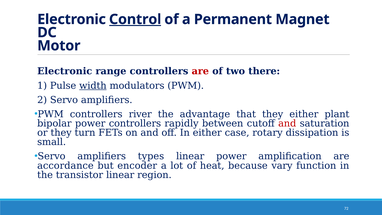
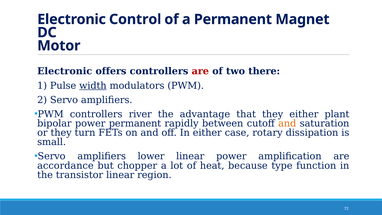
Control underline: present -> none (135, 19)
range: range -> offers (111, 71)
power controllers: controllers -> permanent (135, 123)
and colour: red -> orange (287, 123)
types: types -> lower (151, 156)
encoder: encoder -> chopper (137, 166)
vary: vary -> type (282, 166)
